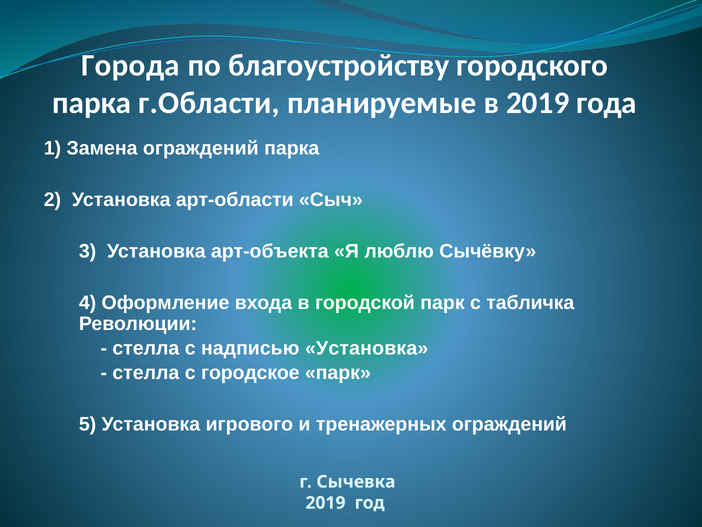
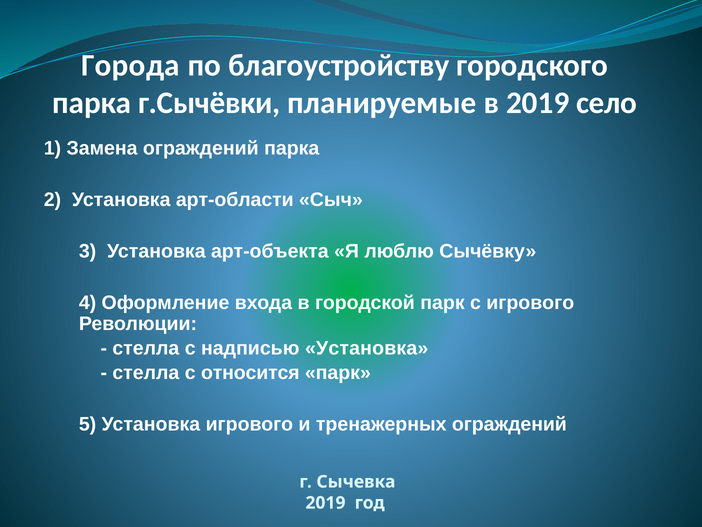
г.Области: г.Области -> г.Сычёвки (209, 103)
года: года -> село (607, 103)
с табличка: табличка -> игрового (530, 302)
городское: городское -> относится (250, 373)
